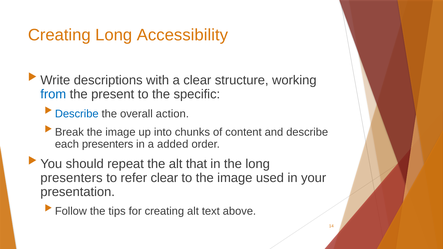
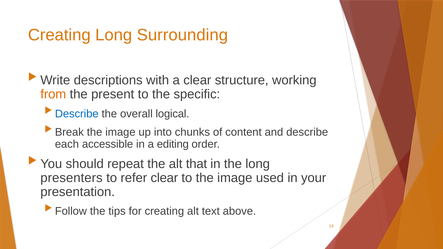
Accessibility: Accessibility -> Surrounding (182, 35)
from colour: blue -> orange (53, 94)
action: action -> logical (172, 114)
each presenters: presenters -> accessible (108, 144)
added: added -> editing (173, 144)
